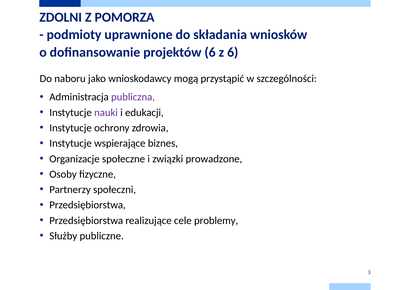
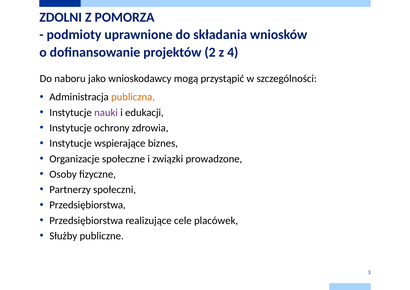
projektów 6: 6 -> 2 (210, 52)
z 6: 6 -> 4 (233, 52)
publiczna colour: purple -> orange (133, 97)
problemy: problemy -> placówek (216, 220)
